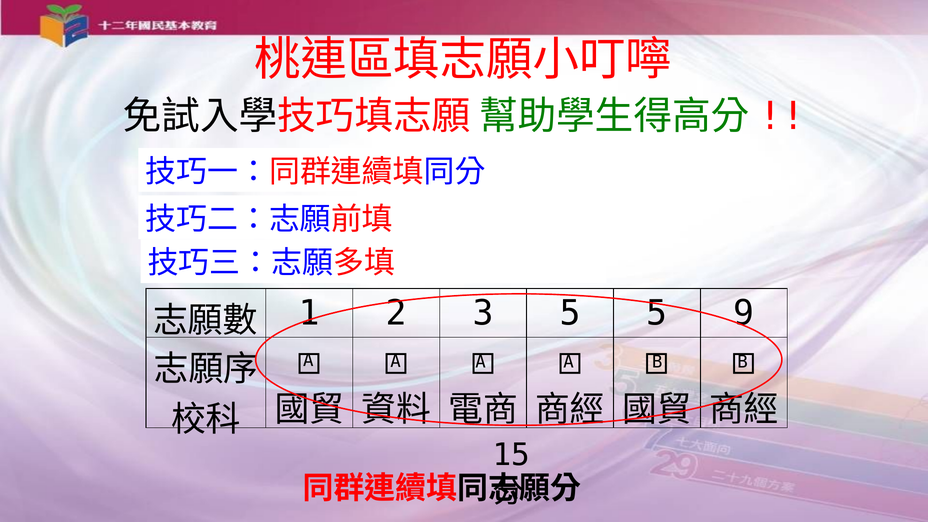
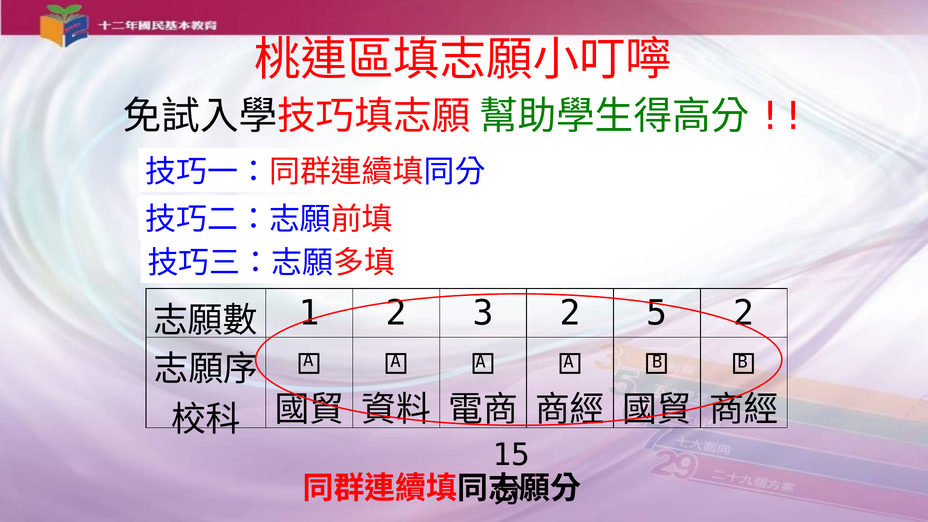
3 5: 5 -> 2 (570, 313)
5 9: 9 -> 2 (744, 313)
